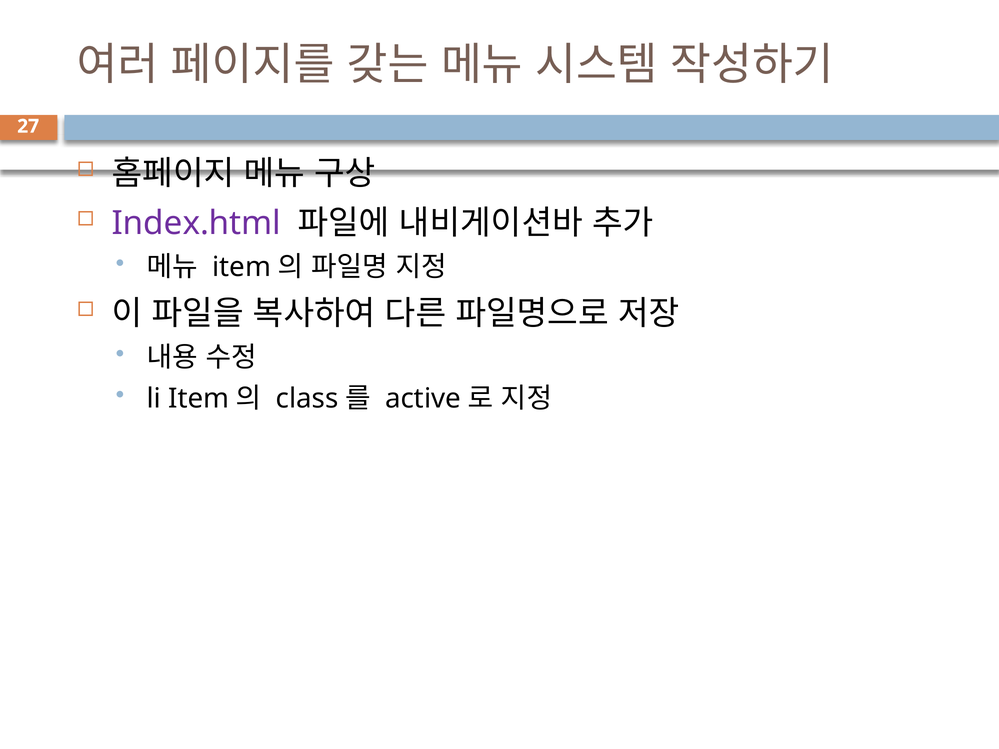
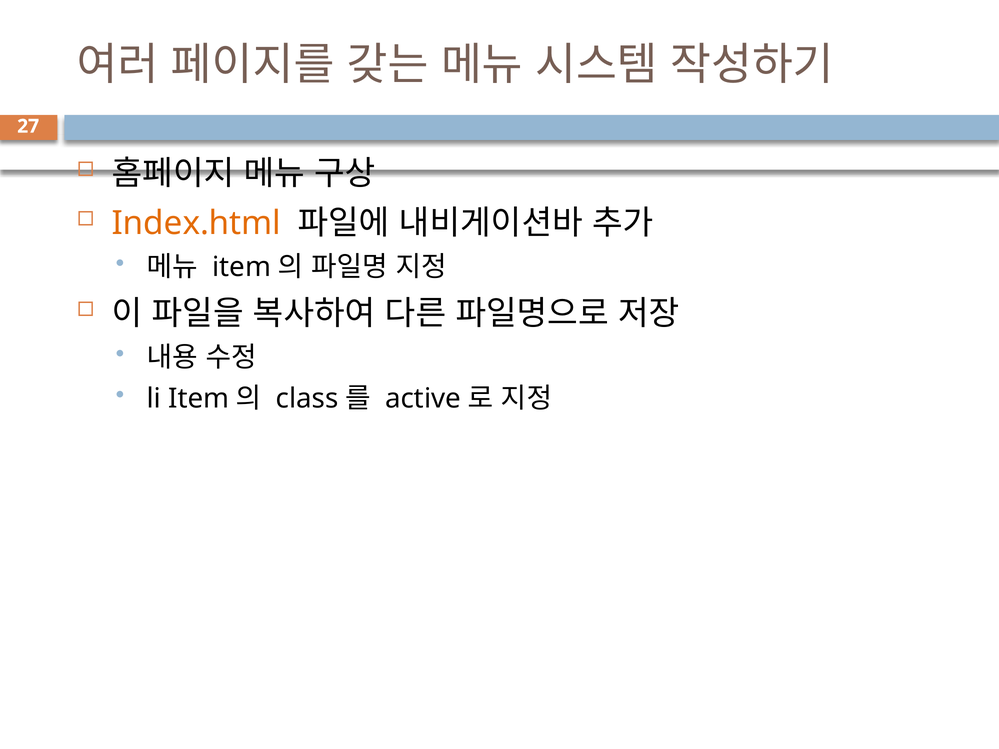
Index.html colour: purple -> orange (196, 223)
